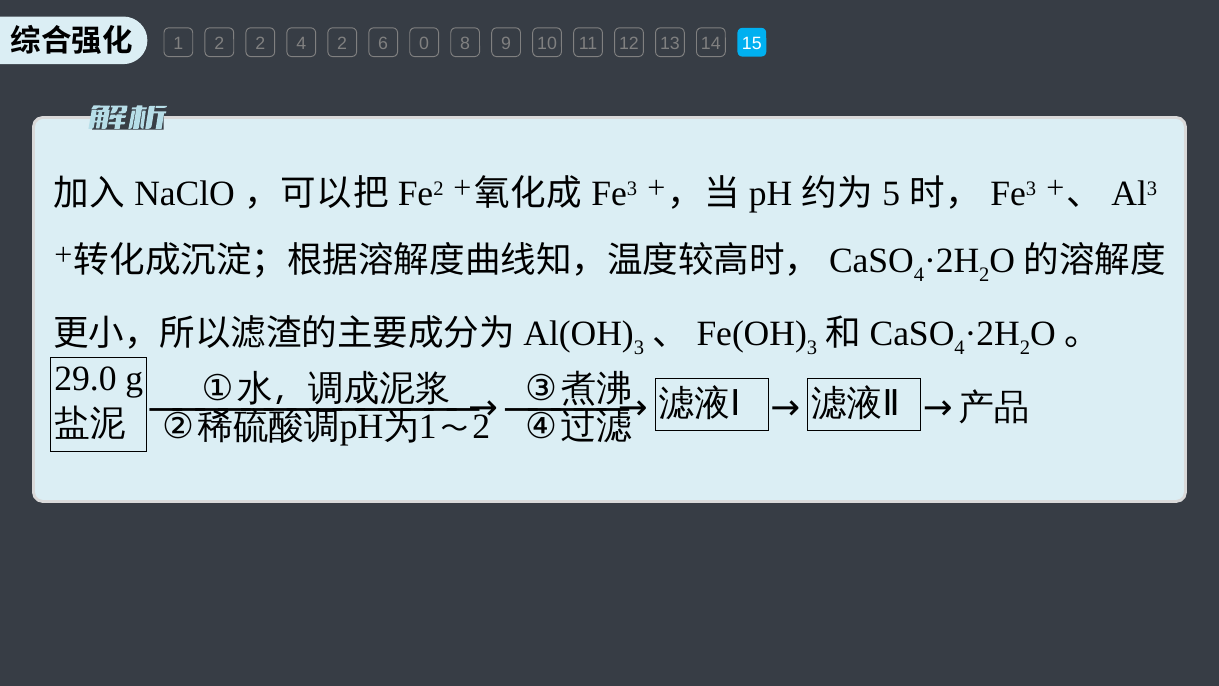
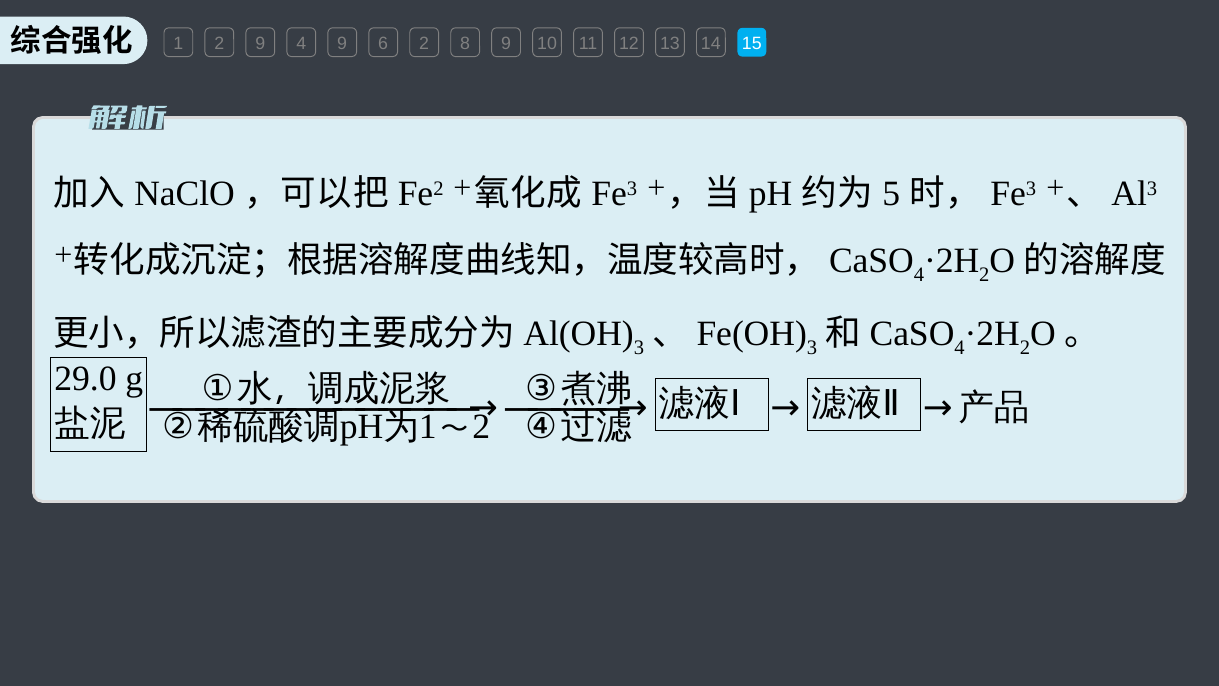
2 2: 2 -> 9 (260, 43)
4 2: 2 -> 9 (342, 43)
6 0: 0 -> 2 (424, 43)
